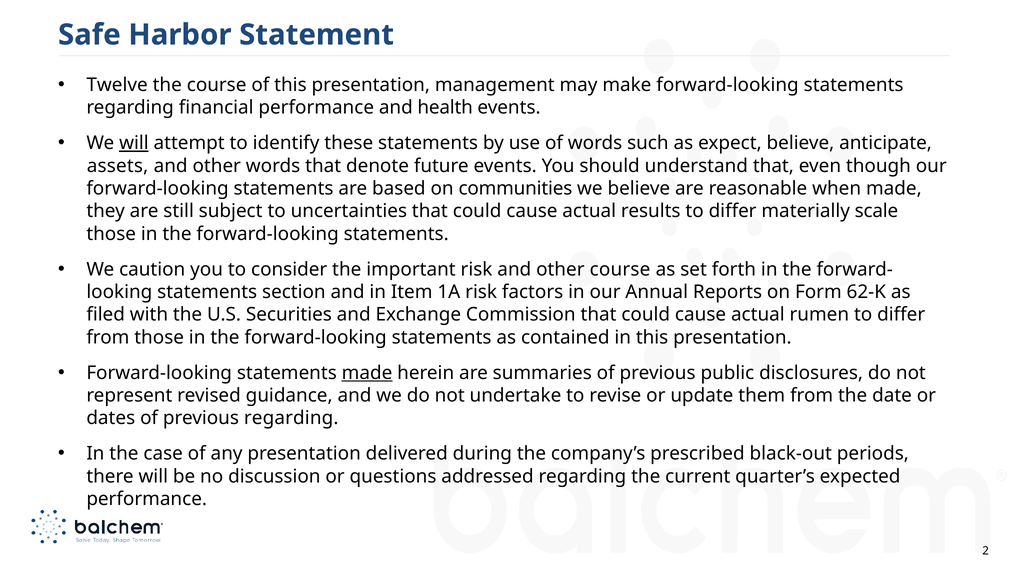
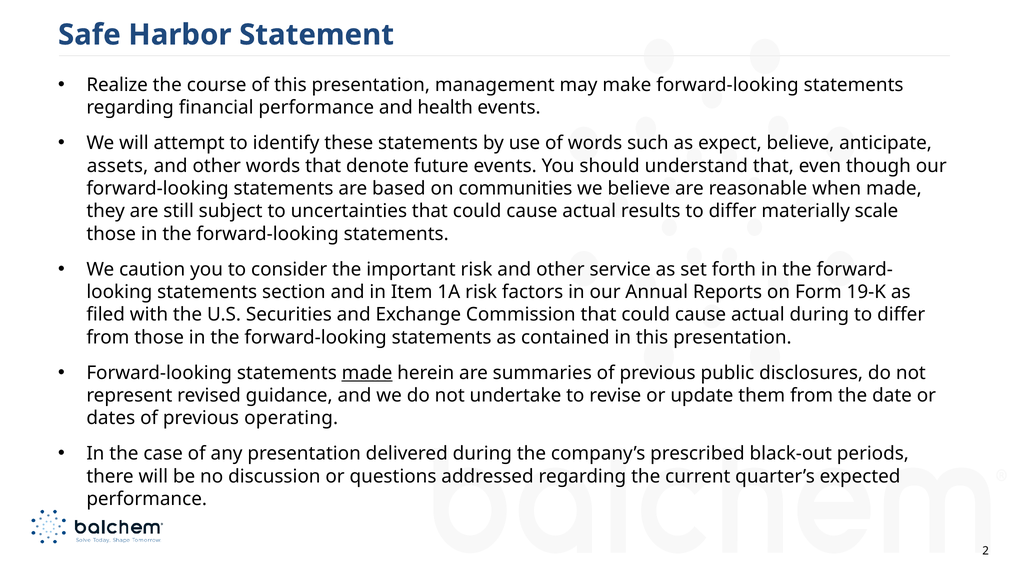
Twelve: Twelve -> Realize (117, 85)
will underline: present -> none (134, 143)
other course: course -> service (620, 269)
62-K: 62-K -> 19-K (866, 292)
actual rumen: rumen -> during (819, 314)
previous regarding: regarding -> operating (291, 418)
